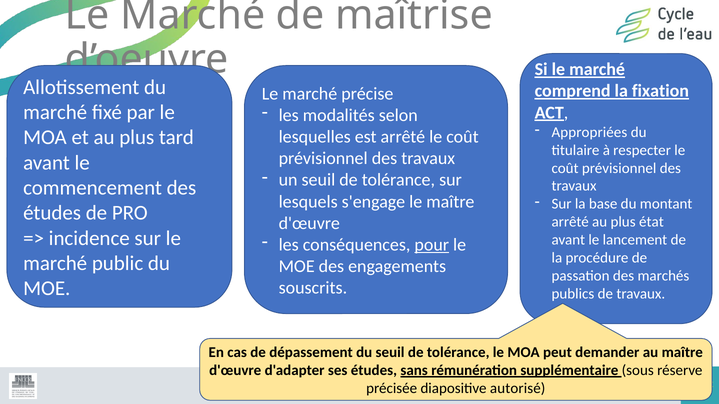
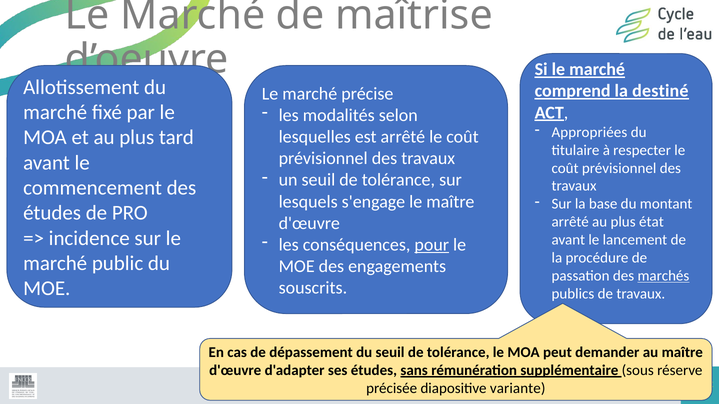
fixation: fixation -> destiné (660, 91)
marchés underline: none -> present (663, 276)
autorisé: autorisé -> variante (518, 389)
